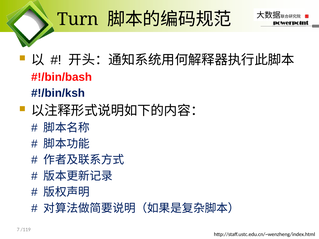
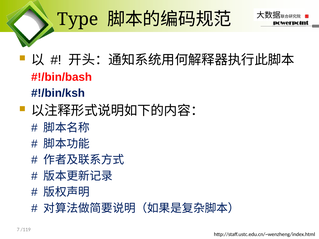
Turn: Turn -> Type (78, 19)
